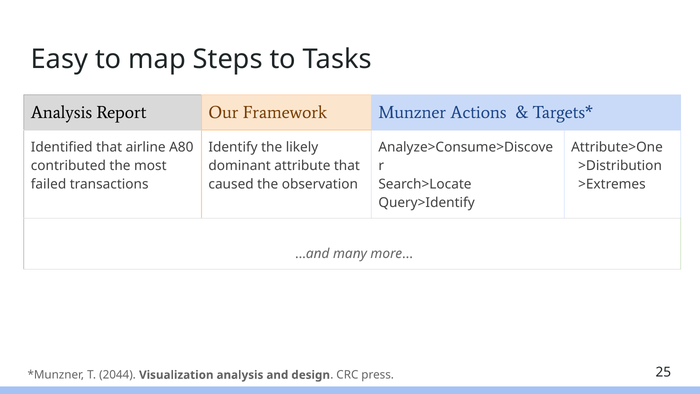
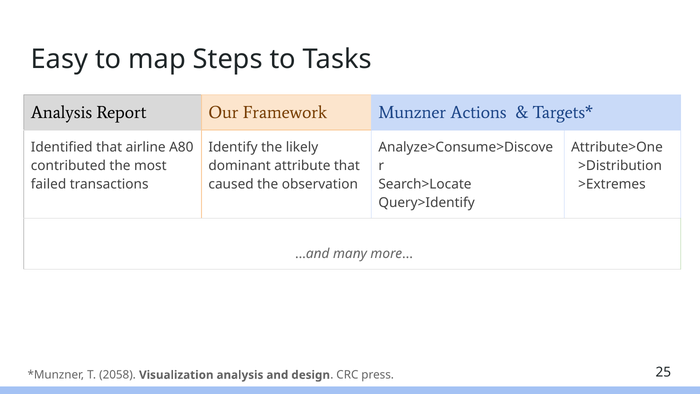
2044: 2044 -> 2058 (118, 375)
